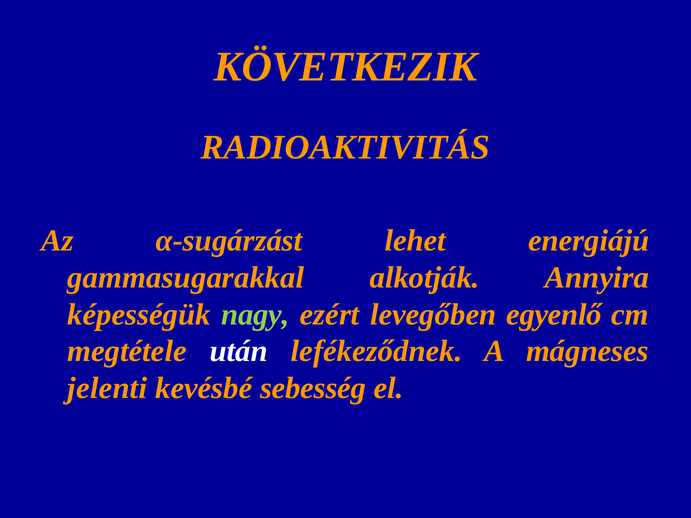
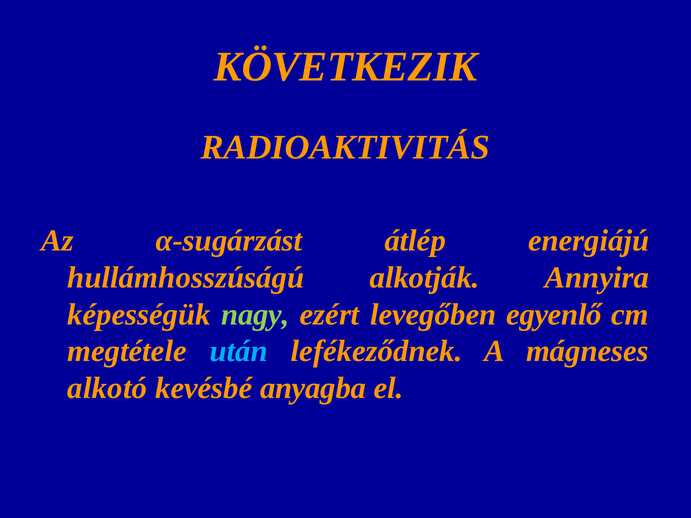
lehet: lehet -> átlép (415, 241)
gammasugarakkal: gammasugarakkal -> hullámhosszúságú (186, 278)
után colour: white -> light blue (239, 352)
jelenti: jelenti -> alkotó (107, 388)
sebesség: sebesség -> anyagba (313, 388)
